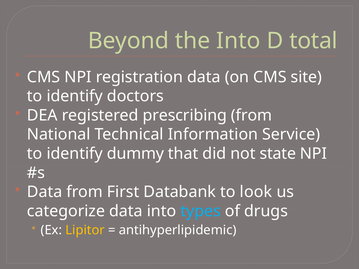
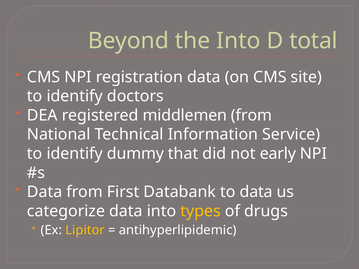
prescribing: prescribing -> middlemen (185, 115)
state: state -> early (278, 154)
to look: look -> data (256, 192)
types colour: light blue -> yellow (201, 211)
